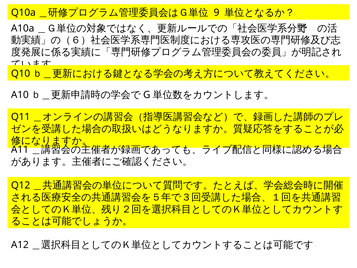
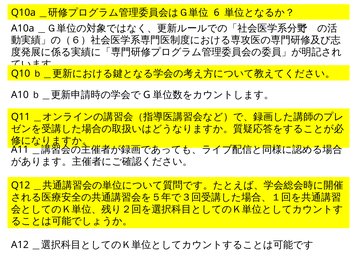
9: 9 -> 6 (217, 13)
